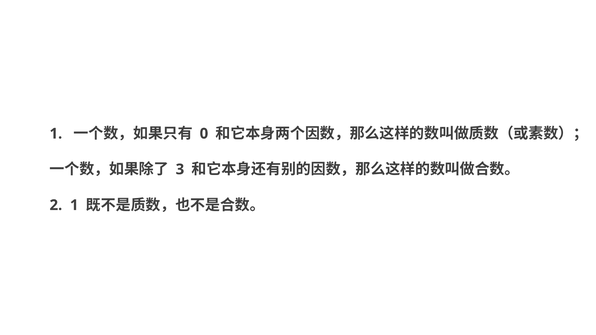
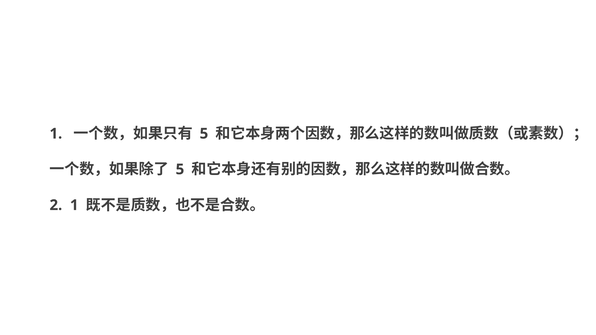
0: 0 -> 5 (204, 134)
3: 3 -> 5 (180, 169)
